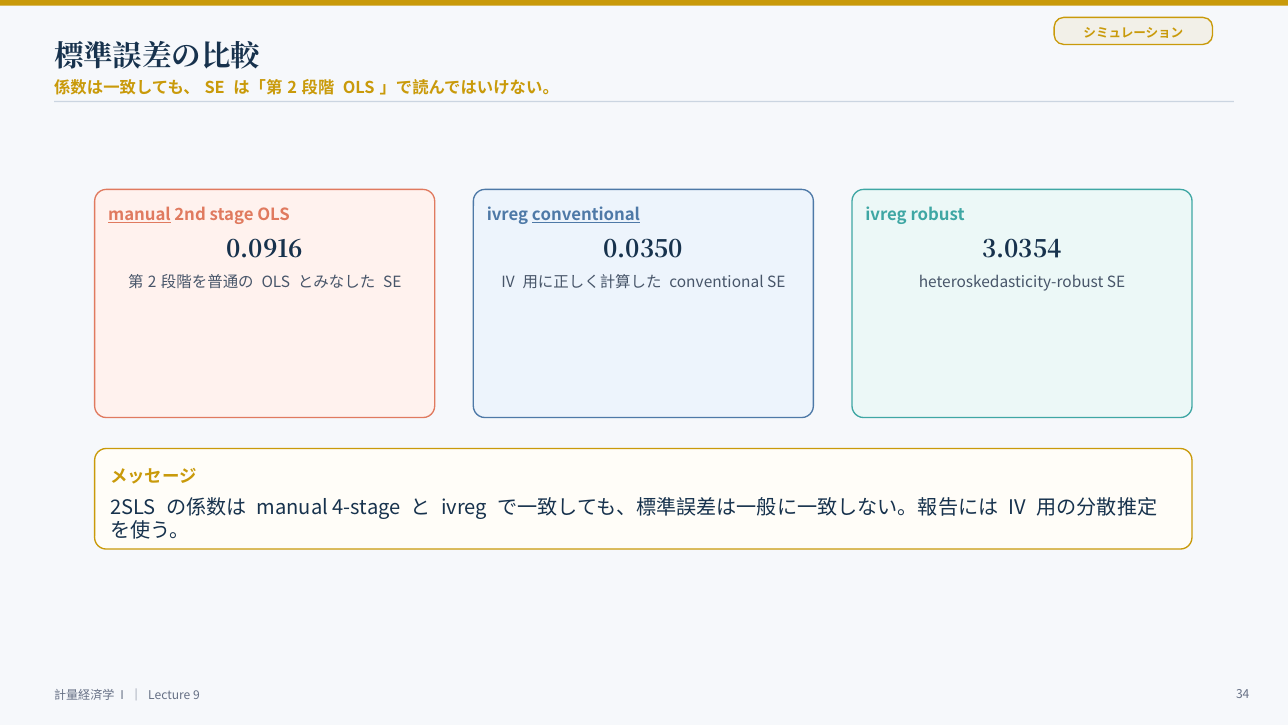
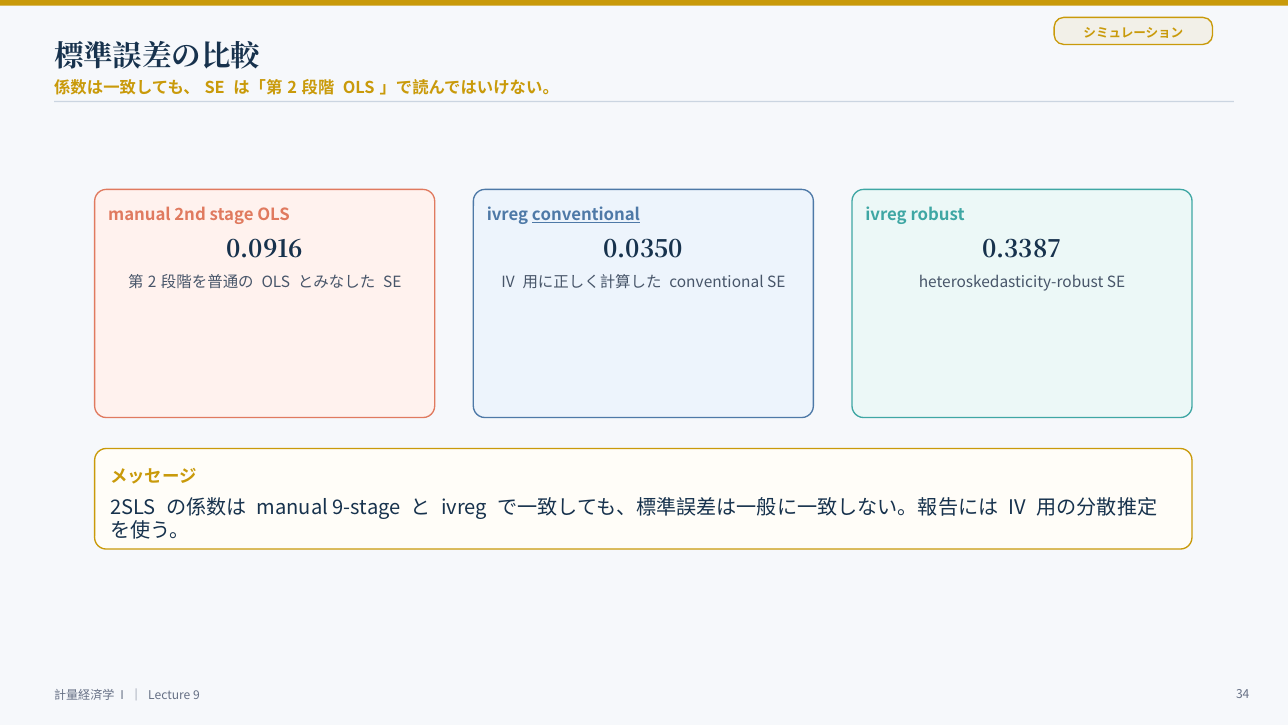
manual underline: present -> none (139, 215)
3.0354: 3.0354 -> 0.3387 (1022, 250)
4-stage: 4-stage -> 9-stage (367, 507)
